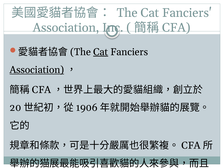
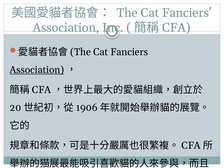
Cat underline: present -> none (101, 52)
